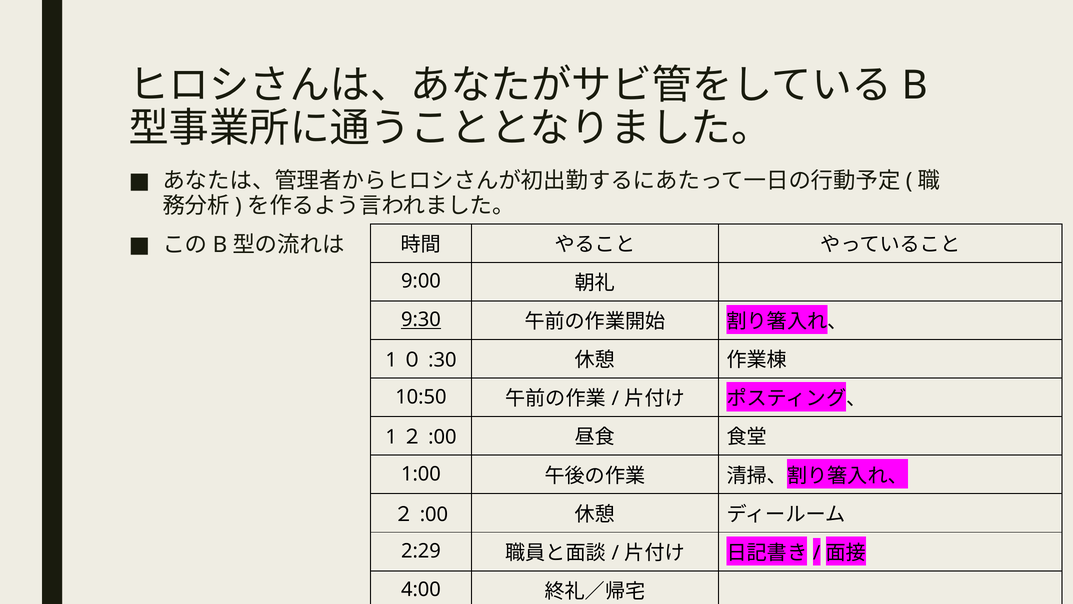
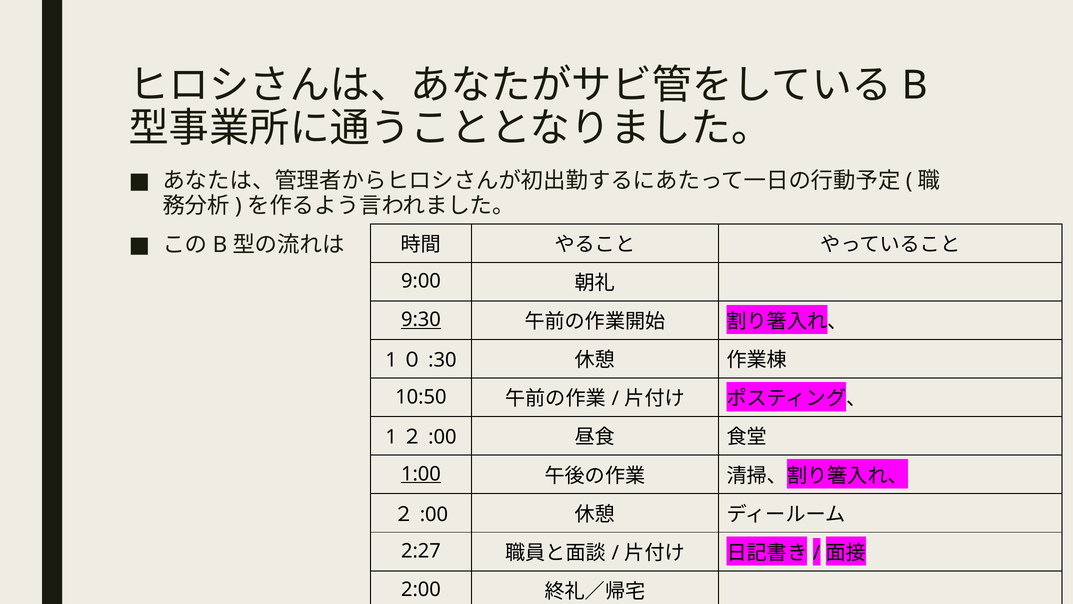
1:00 underline: none -> present (421, 474)
2:29: 2:29 -> 2:27 (421, 551)
4:00: 4:00 -> 2:00 (421, 589)
